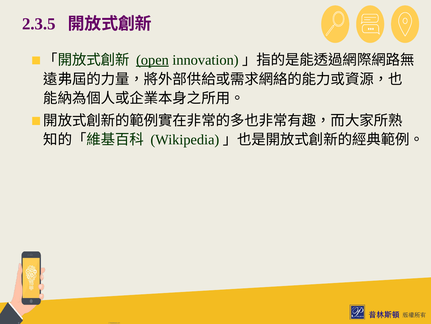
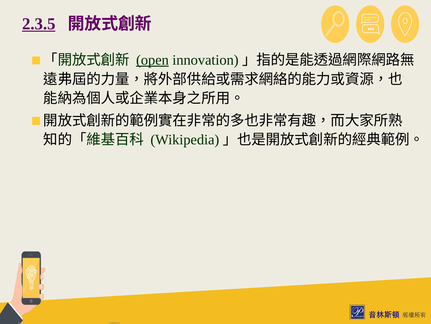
2.3.5 underline: none -> present (39, 24)
